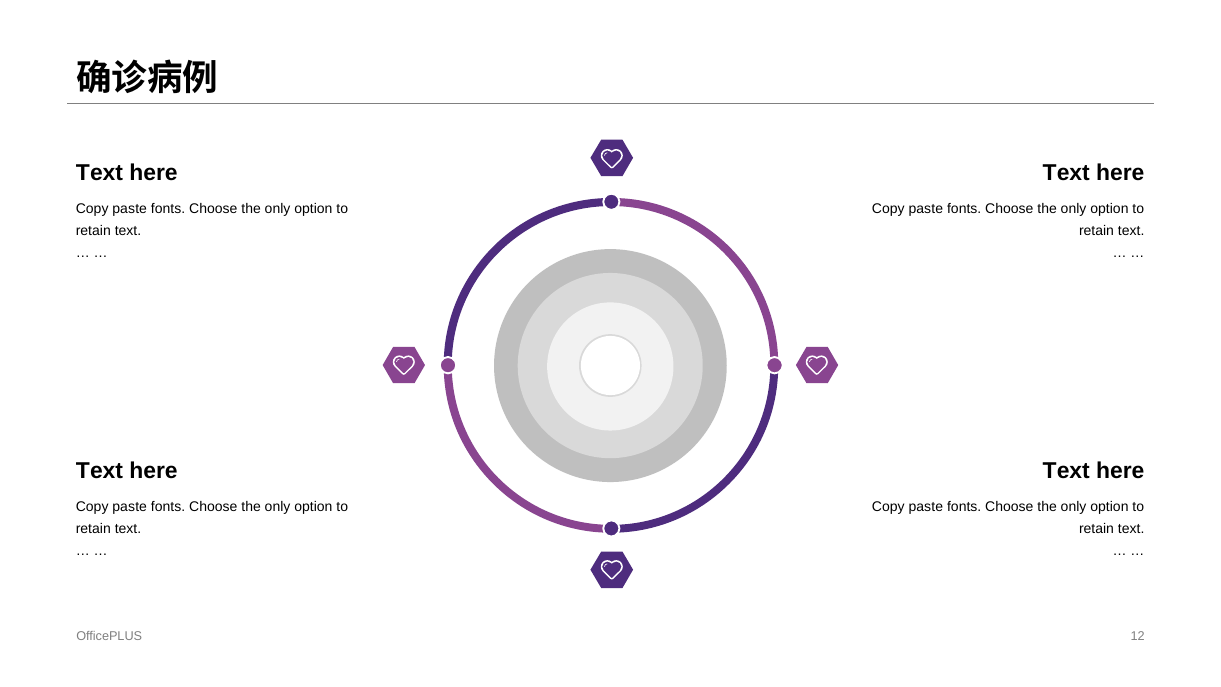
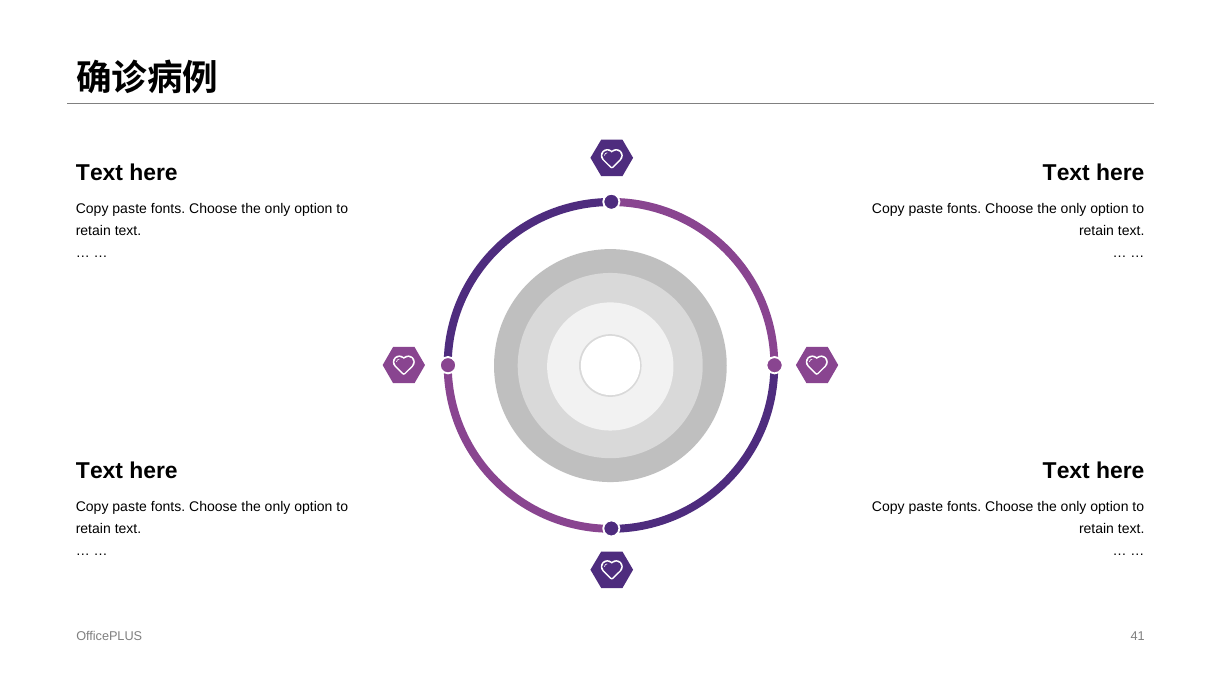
12: 12 -> 41 (1138, 636)
